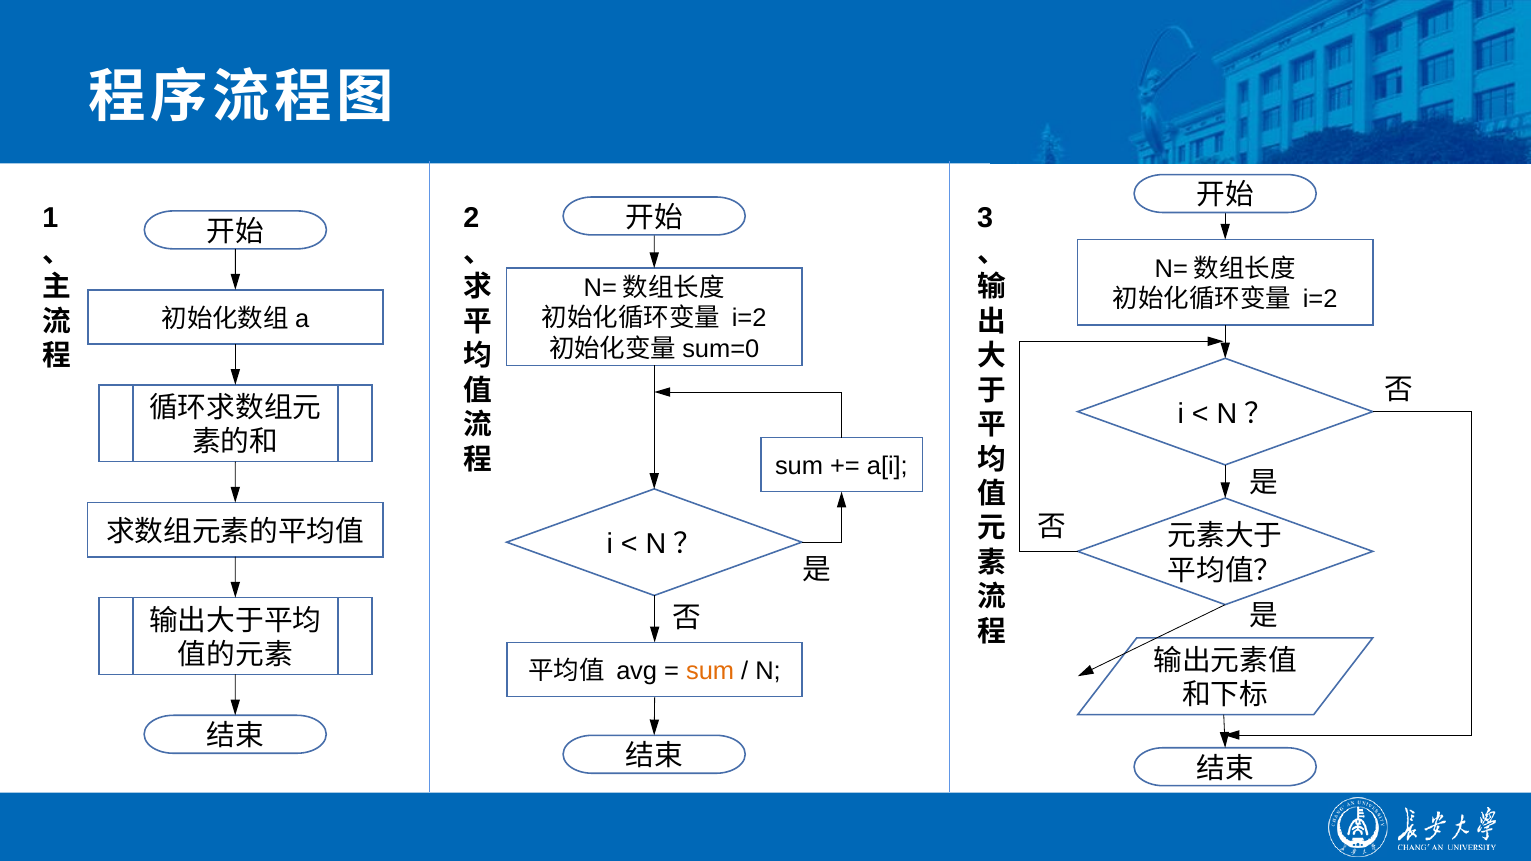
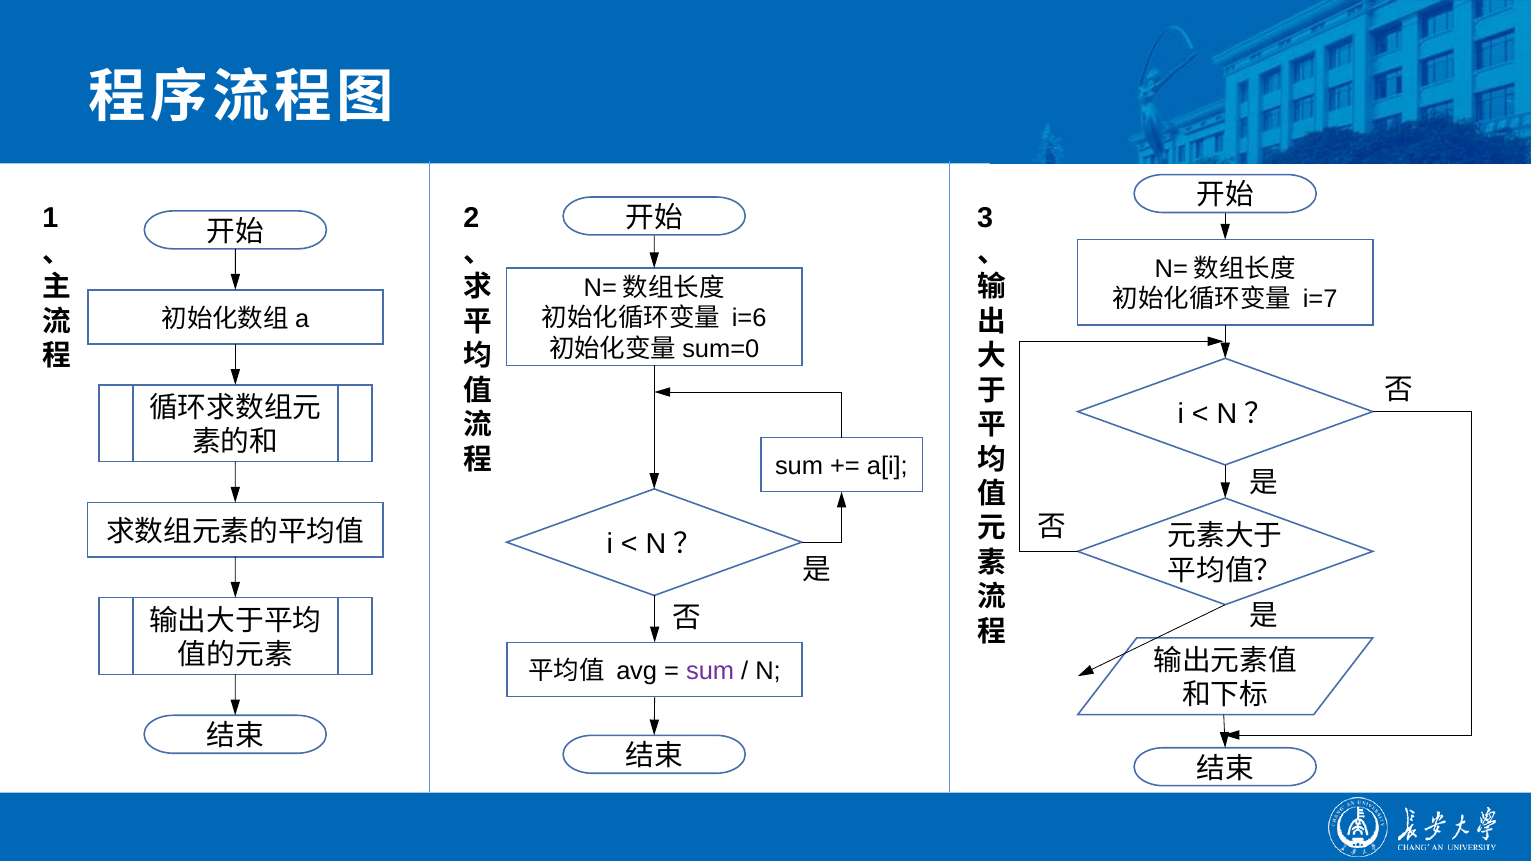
i=2: i=2 -> i=7 (1320, 300)
i=2: i=2 -> i=6 (749, 319)
sum colour: orange -> purple (710, 671)
